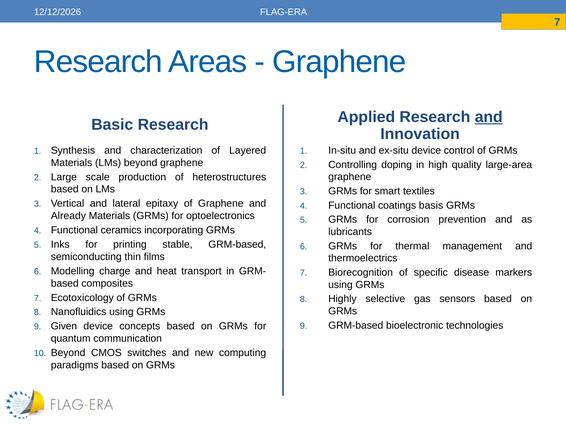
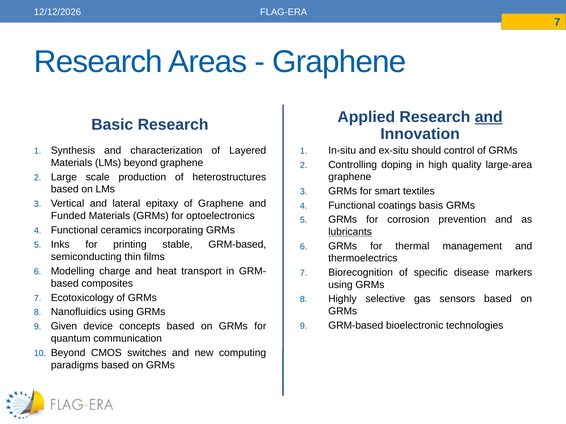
ex-situ device: device -> should (426, 151)
Already: Already -> Funded (68, 216)
lubricants underline: none -> present (350, 232)
